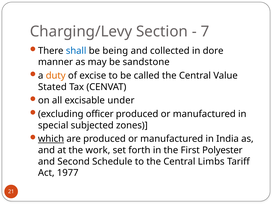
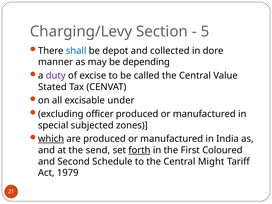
7: 7 -> 5 (205, 31)
being: being -> depot (115, 51)
sandstone: sandstone -> depending (146, 62)
duty colour: orange -> purple (56, 76)
work: work -> send (98, 150)
forth underline: none -> present (139, 150)
Polyester: Polyester -> Coloured (222, 150)
Limbs: Limbs -> Might (211, 161)
1977: 1977 -> 1979 (68, 173)
